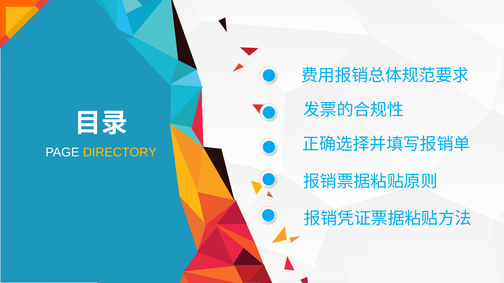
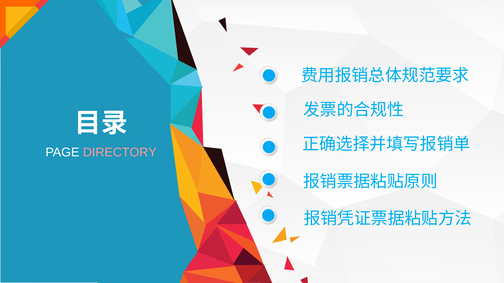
DIRECTORY colour: yellow -> pink (120, 153)
